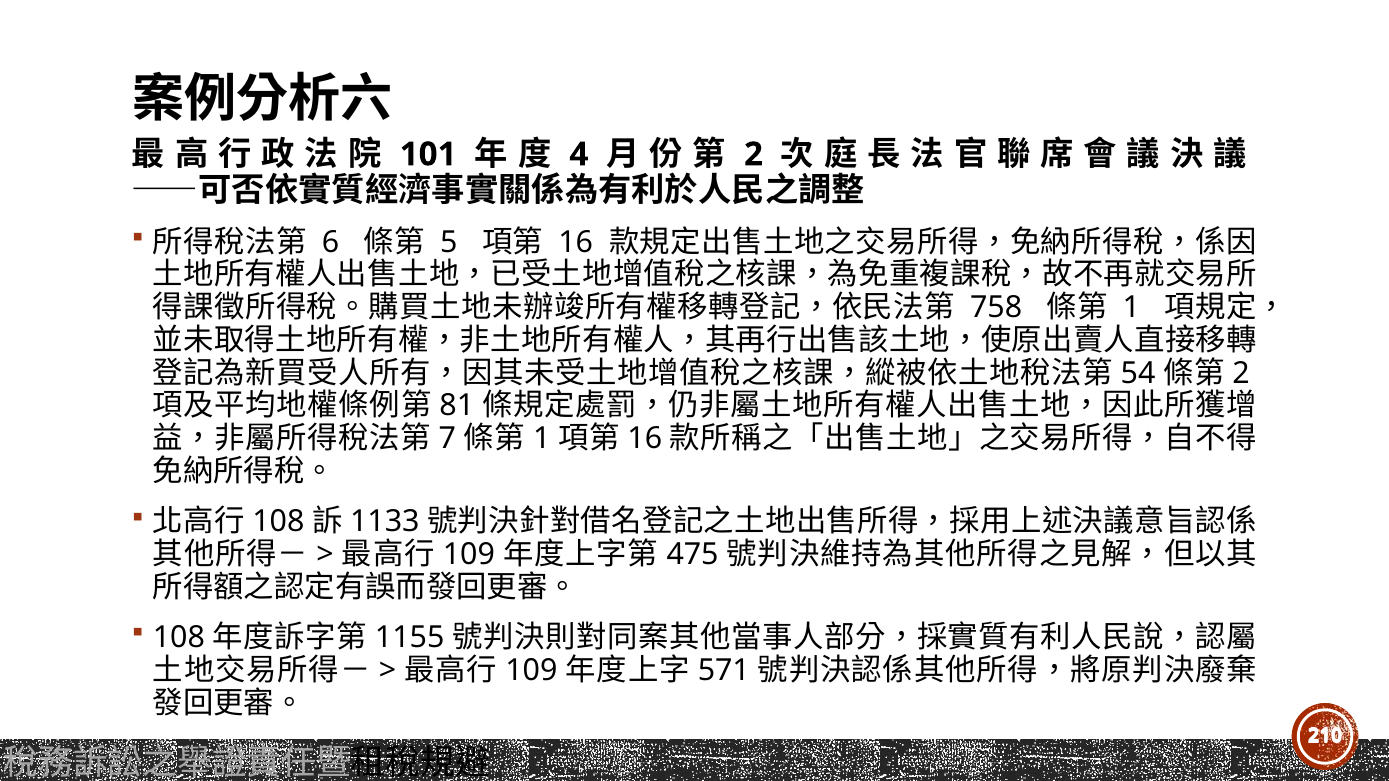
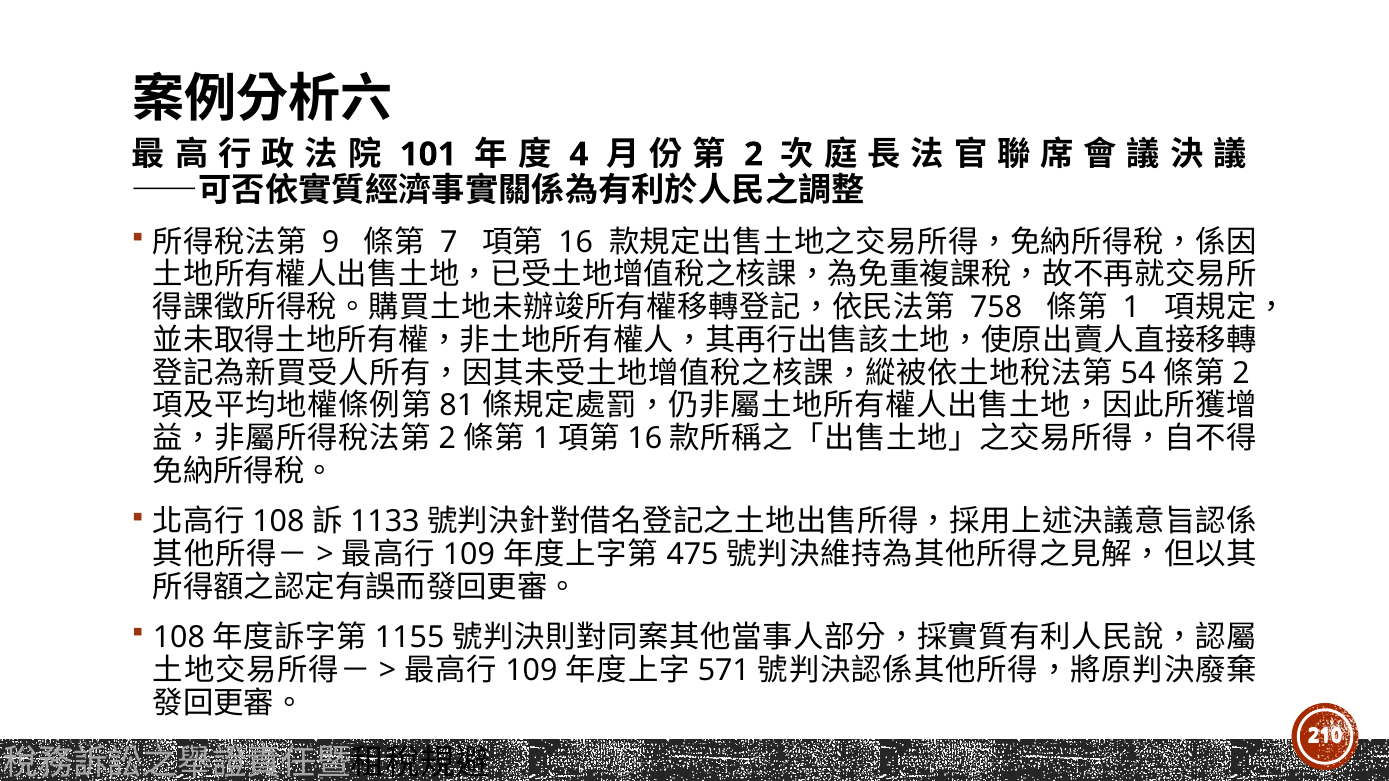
6: 6 -> 9 (331, 242)
5: 5 -> 7 (449, 242)
7: 7 -> 2 (447, 439)
